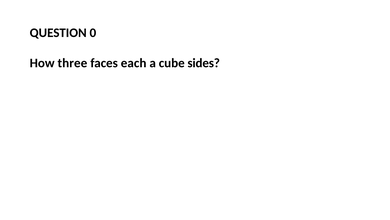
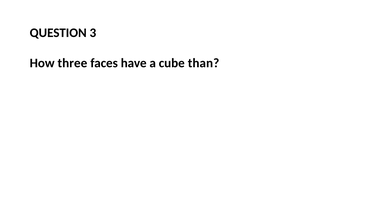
0: 0 -> 3 (93, 33)
each: each -> have (134, 63)
sides: sides -> than (204, 63)
